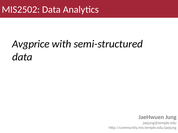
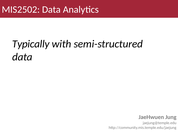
Avgprice: Avgprice -> Typically (31, 44)
